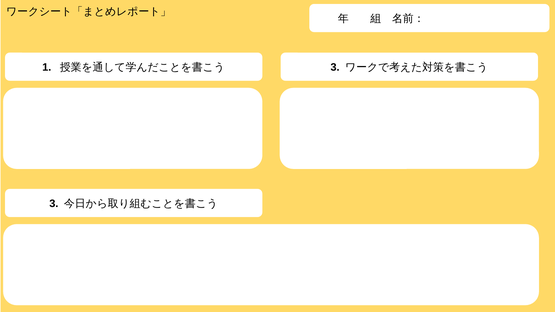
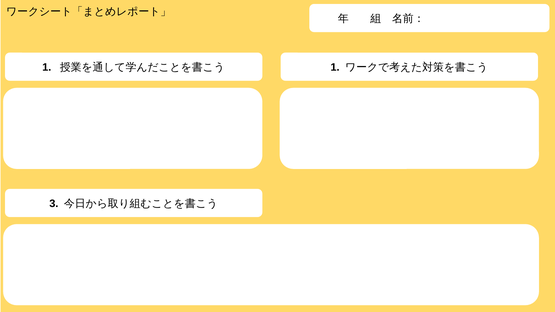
3: 3 -> 1 (335, 67)
